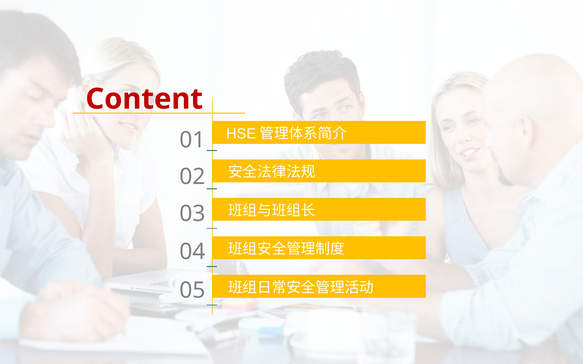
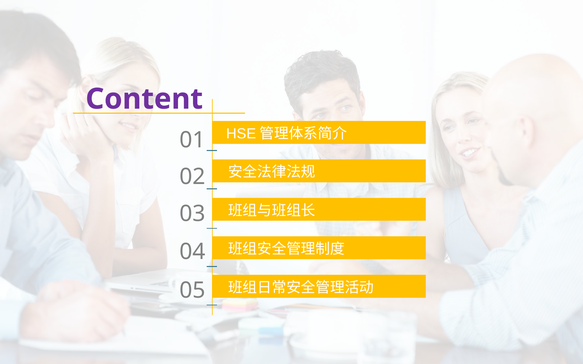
Content colour: red -> purple (144, 99)
